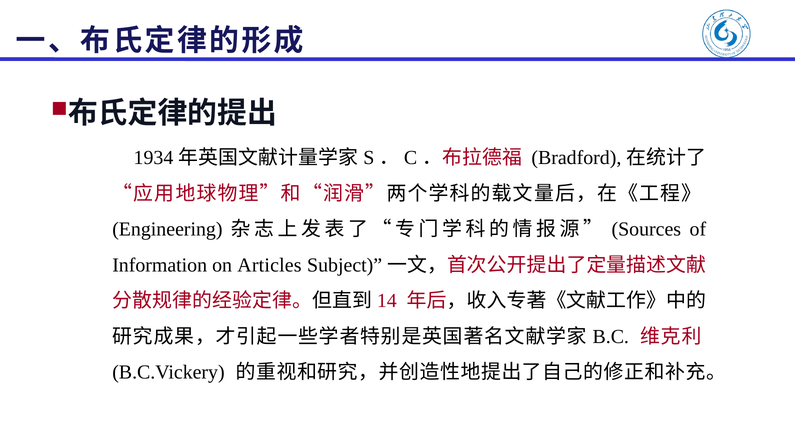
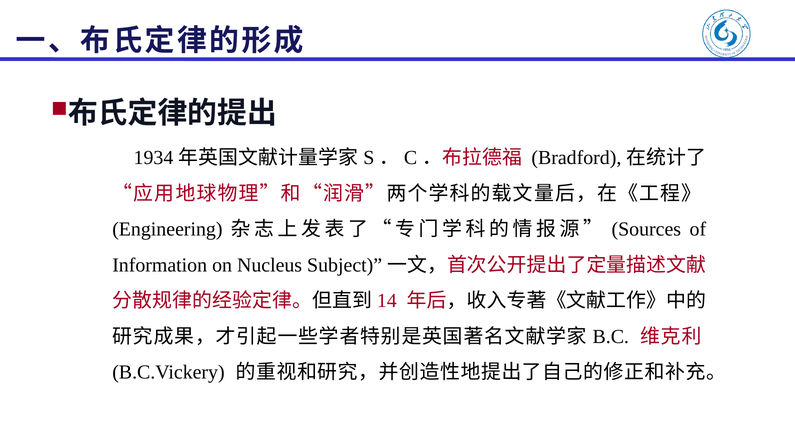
Articles: Articles -> Nucleus (270, 265)
